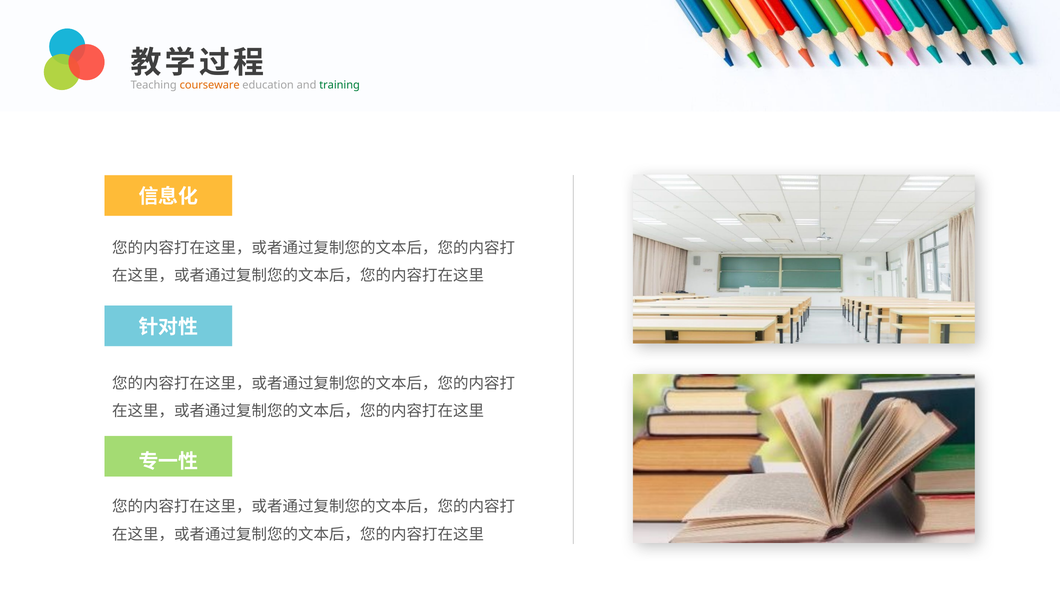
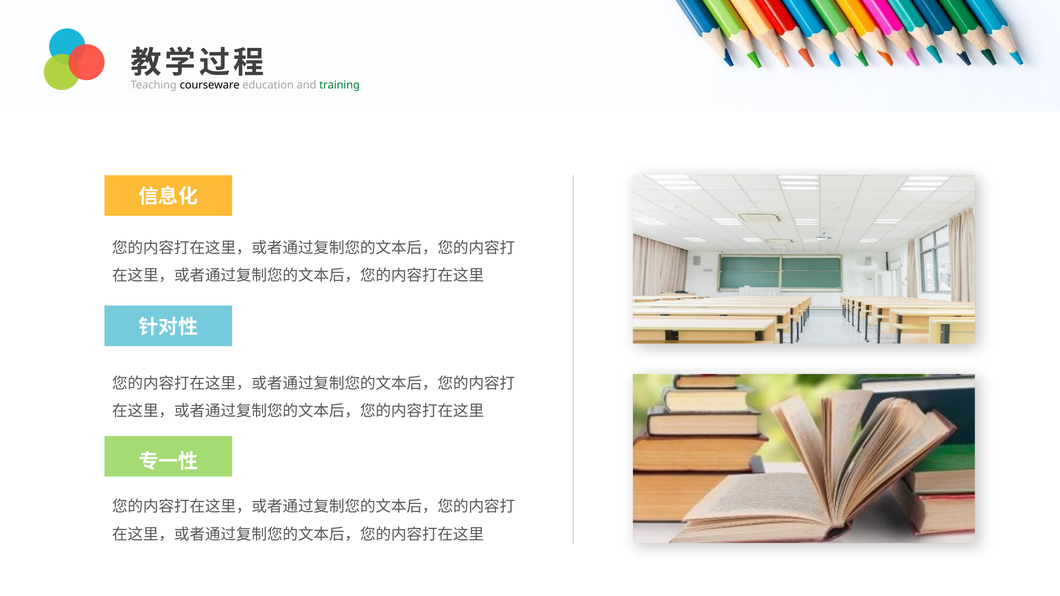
courseware colour: orange -> black (210, 85)
